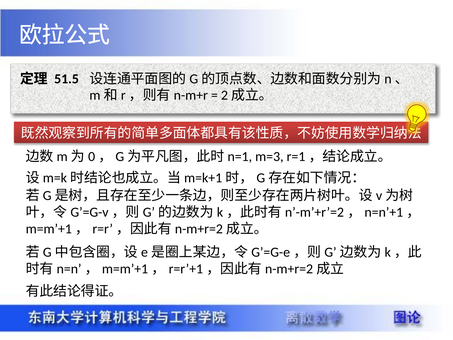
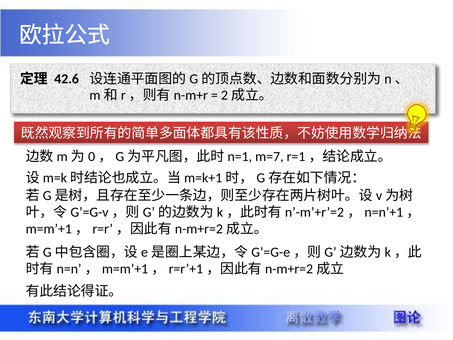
51.5: 51.5 -> 42.6 (67, 79)
m=3: m=3 -> m=7 (269, 157)
